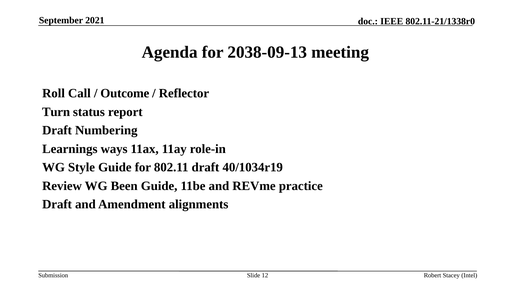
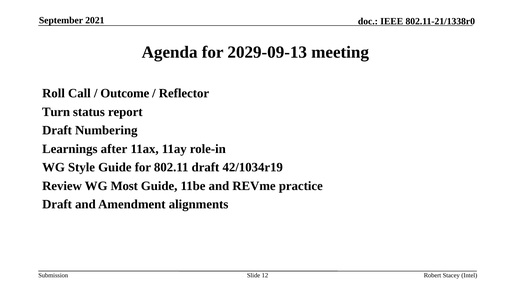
2038-09-13: 2038-09-13 -> 2029-09-13 (267, 52)
ways: ways -> after (114, 149)
40/1034r19: 40/1034r19 -> 42/1034r19 (253, 168)
Been: Been -> Most (124, 186)
